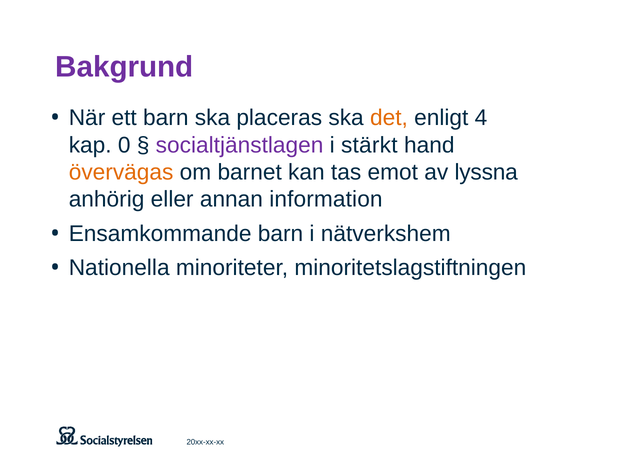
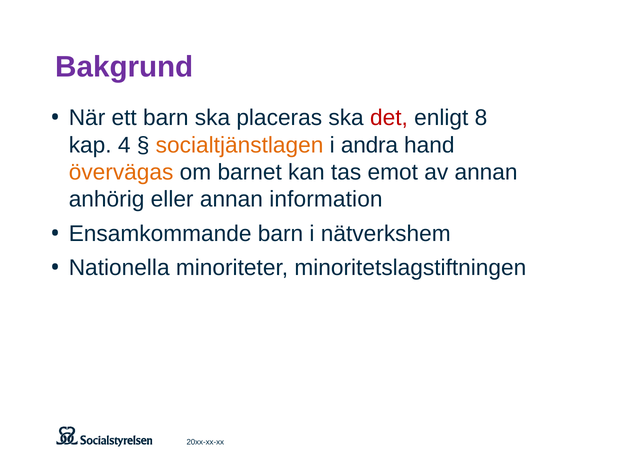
det colour: orange -> red (389, 118)
4: 4 -> 8 (481, 118)
0: 0 -> 4 (124, 145)
socialtjänstlagen colour: purple -> orange (240, 145)
stärkt: stärkt -> andra (370, 145)
av lyssna: lyssna -> annan (486, 172)
